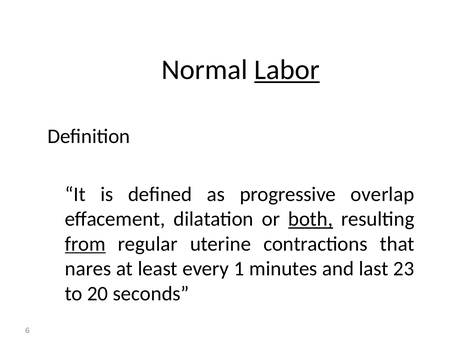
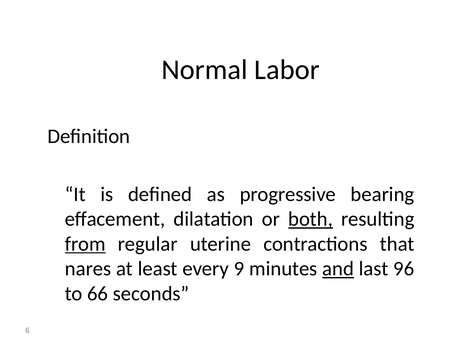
Labor underline: present -> none (287, 70)
overlap: overlap -> bearing (382, 195)
1: 1 -> 9 (239, 269)
and underline: none -> present (338, 269)
23: 23 -> 96 (404, 269)
20: 20 -> 66 (98, 294)
